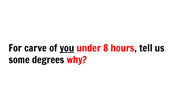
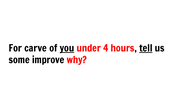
8: 8 -> 4 (106, 48)
tell underline: none -> present (146, 48)
degrees: degrees -> improve (48, 60)
